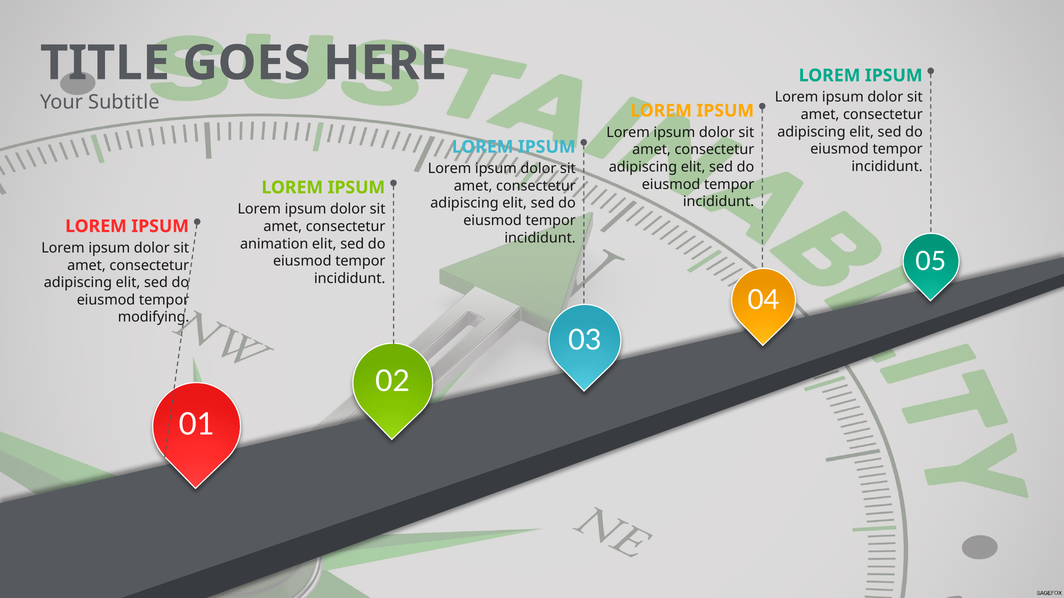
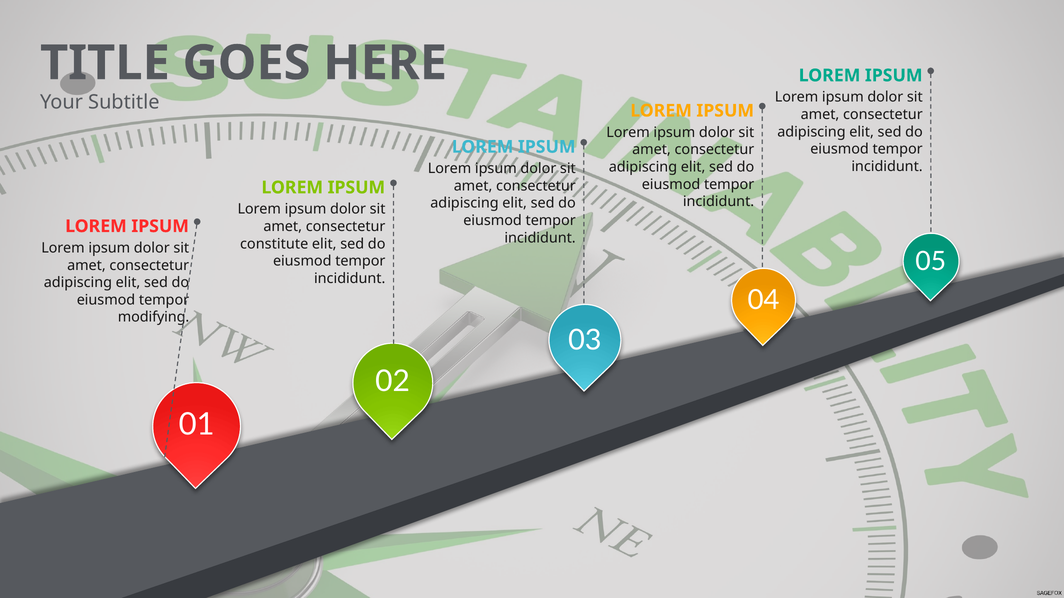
animation: animation -> constitute (274, 244)
